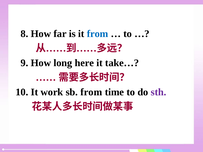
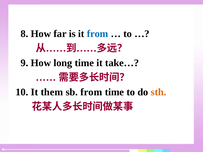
long here: here -> time (84, 63)
work: work -> them (52, 92)
sth colour: purple -> orange (159, 92)
